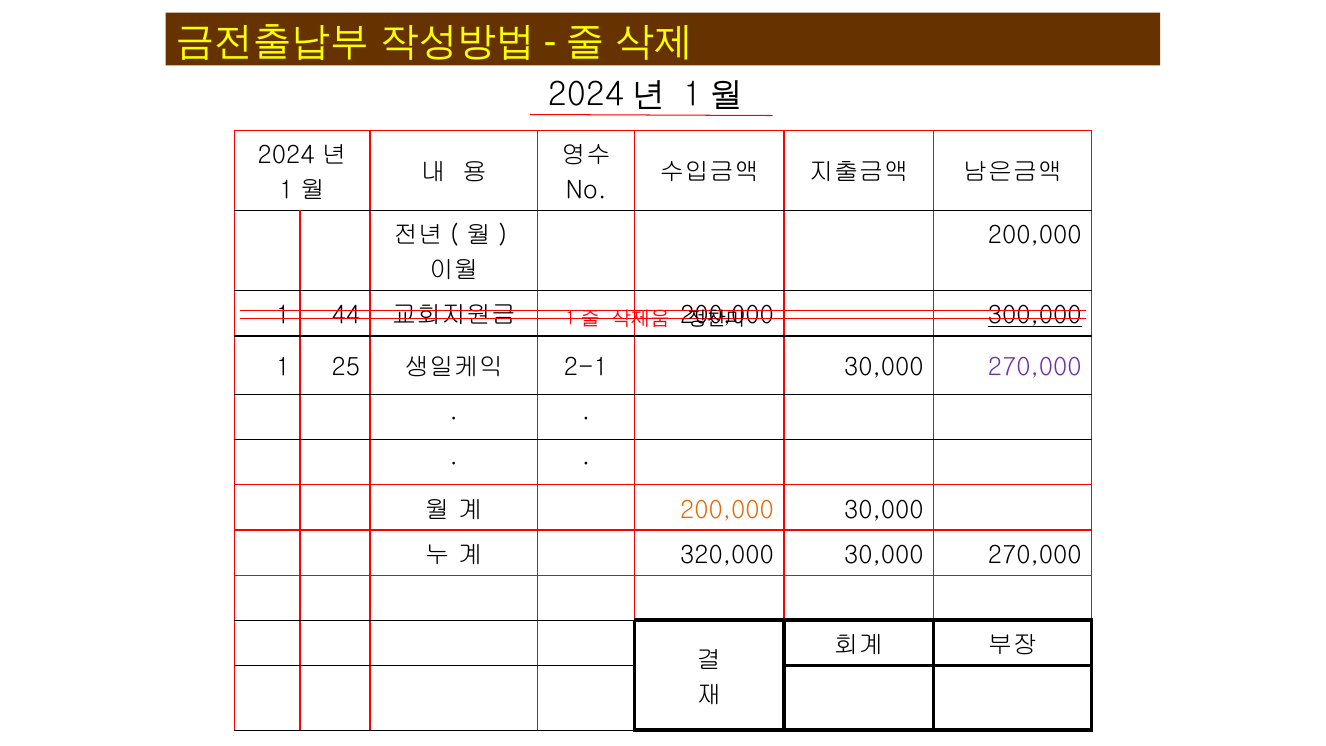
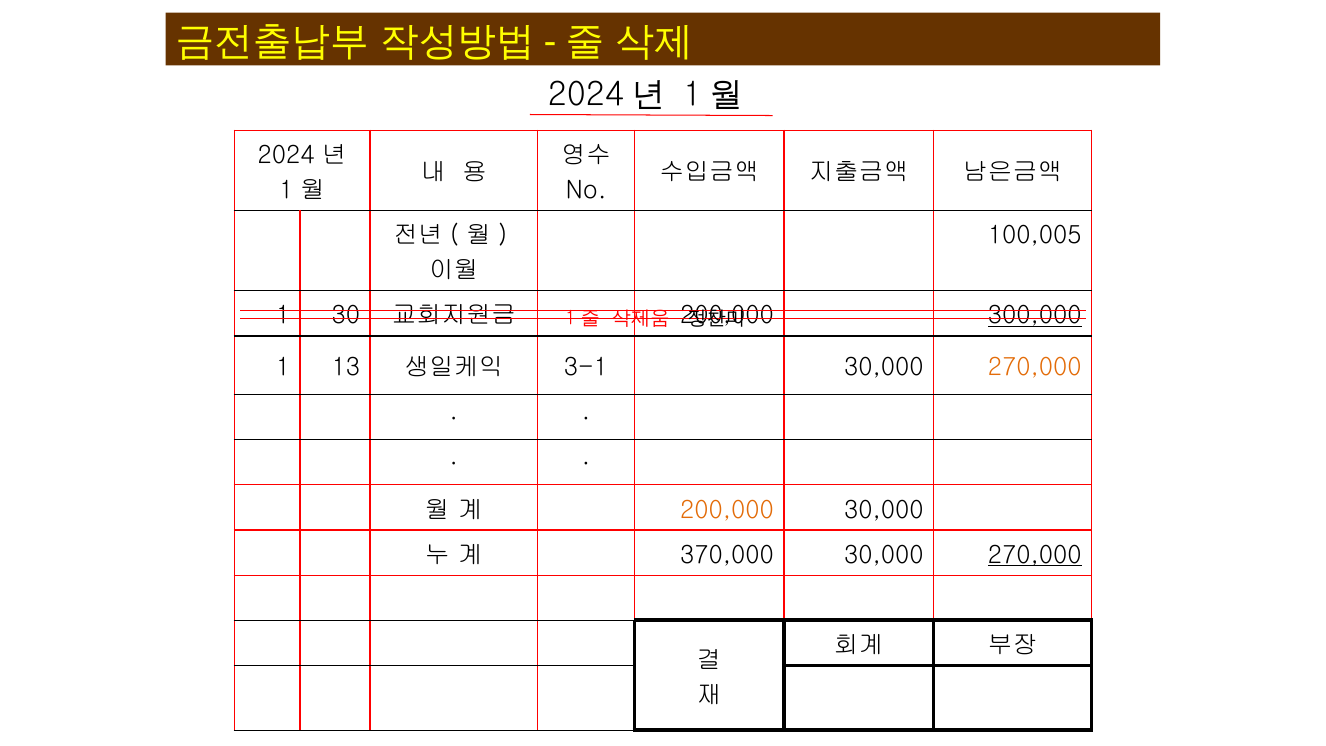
200,000: 200,000 -> 100,005 (1035, 235)
44: 44 -> 30 (346, 316)
25: 25 -> 13 (346, 368)
2-1: 2-1 -> 3-1 (586, 368)
270,000 colour: purple -> orange (1035, 368)
320,000: 320,000 -> 370,000 (727, 555)
270,000 underline: none -> present (1035, 555)
